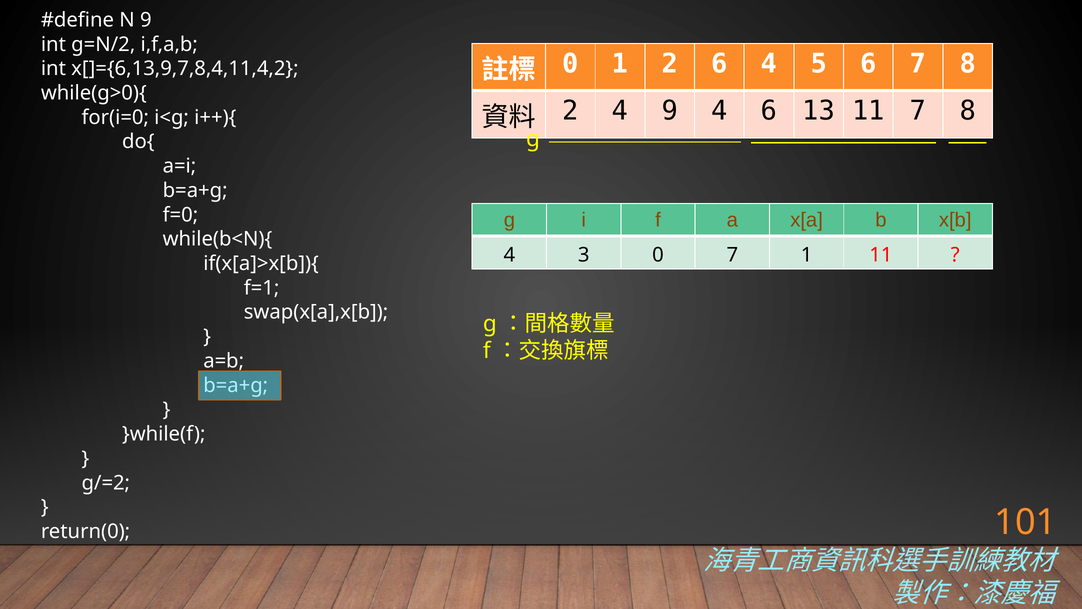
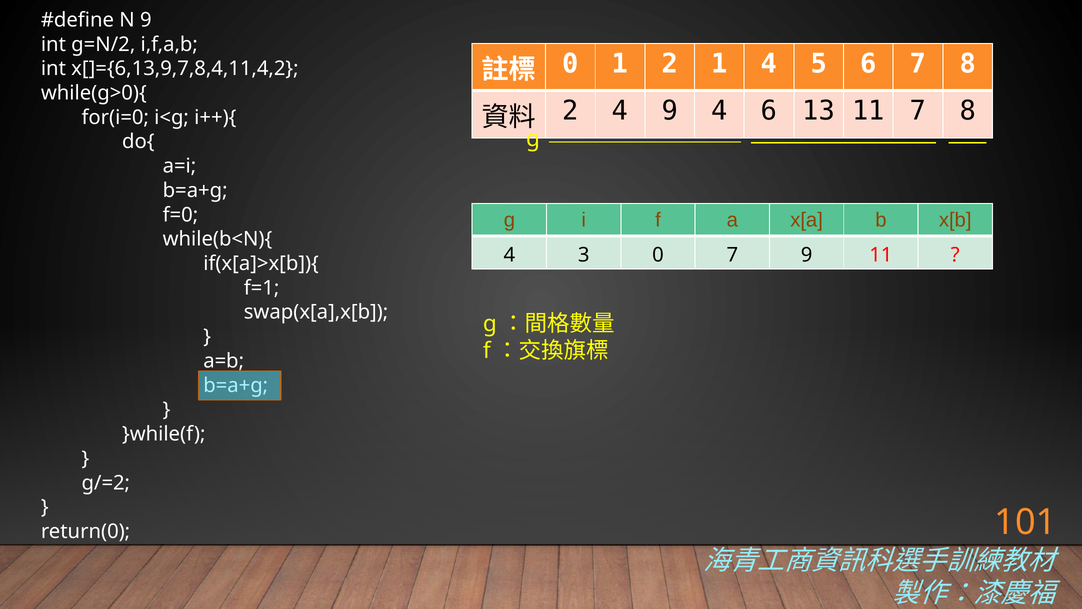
2 6: 6 -> 1 (719, 64)
7 1: 1 -> 9 (807, 255)
